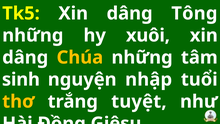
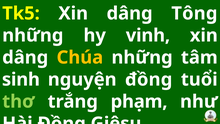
xuôi: xuôi -> vinh (148, 35)
nguyện nhập: nhập -> đồng (149, 79)
thơ colour: yellow -> light green (18, 101)
tuyệt: tuyệt -> phạm (139, 101)
